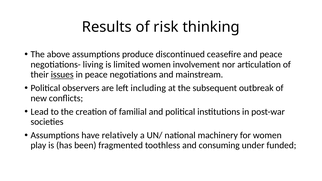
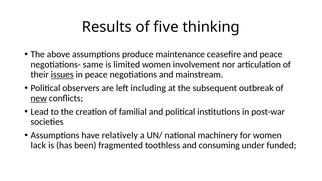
risk: risk -> five (166, 27)
discontinued: discontinued -> maintenance (180, 54)
living: living -> same (93, 65)
new underline: none -> present (39, 98)
play: play -> lack (38, 145)
